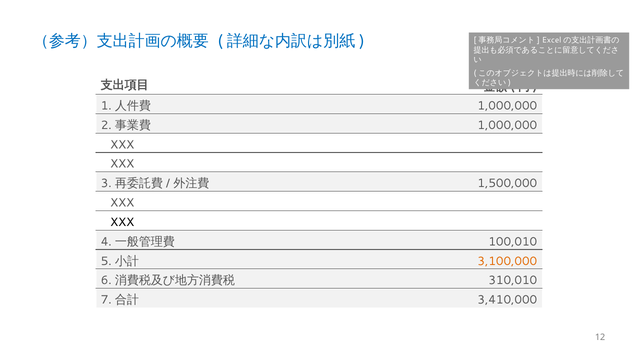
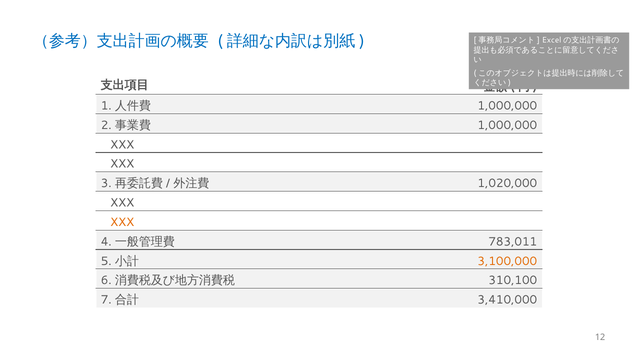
1,500,000: 1,500,000 -> 1,020,000 (507, 183)
XXX colour: black -> orange (122, 222)
100,010: 100,010 -> 783,011 (513, 242)
310,010: 310,010 -> 310,100 (513, 280)
